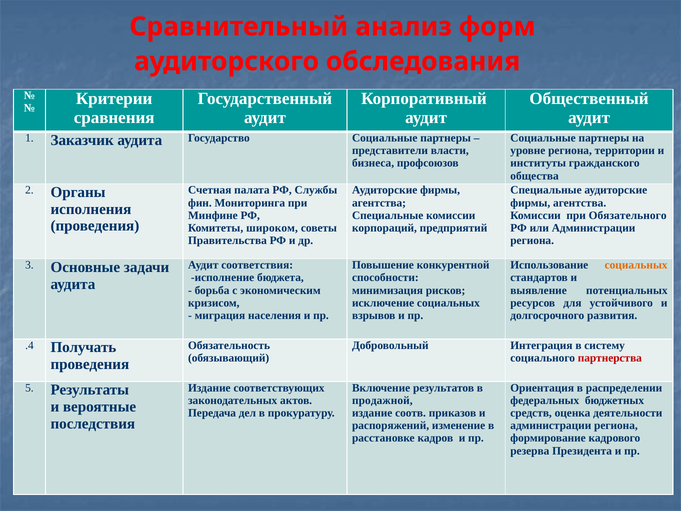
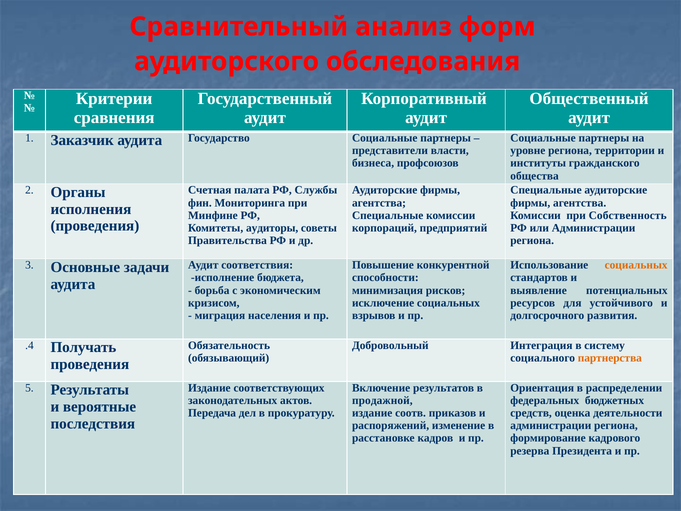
Обязательного: Обязательного -> Собственность (628, 215)
широком: широком -> аудиторы (272, 228)
партнерства colour: red -> orange (610, 358)
